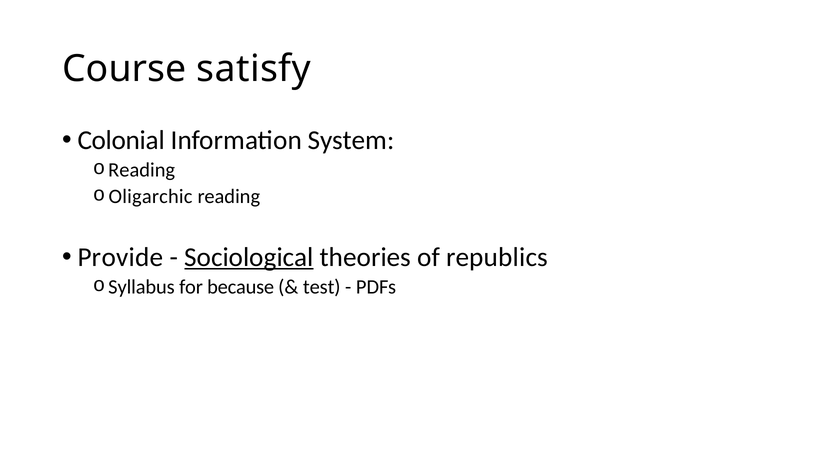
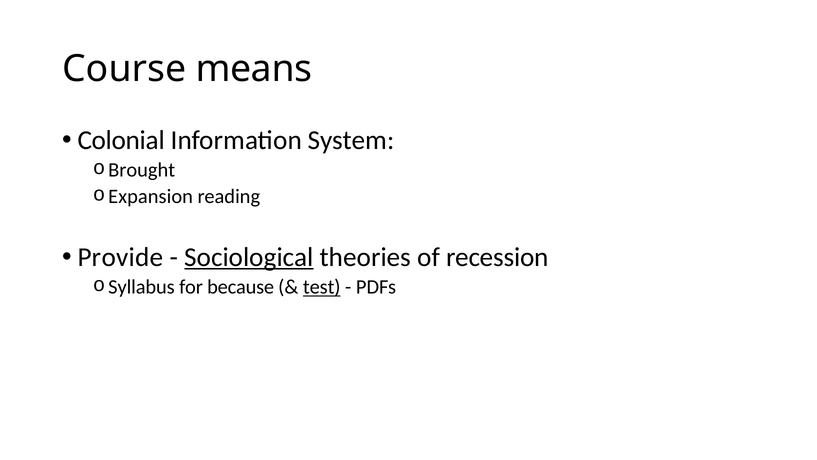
satisfy: satisfy -> means (254, 69)
Reading: Reading -> Brought (142, 170)
Oligarchic: Oligarchic -> Expansion (151, 196)
republics: republics -> recession (497, 257)
test underline: none -> present (322, 287)
